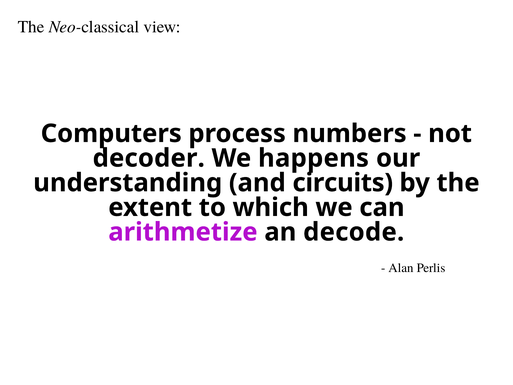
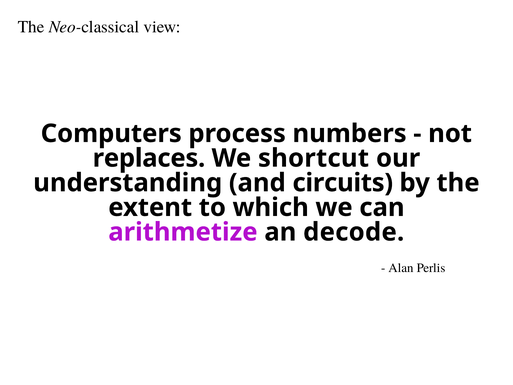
decoder: decoder -> replaces (149, 158)
happens: happens -> shortcut (313, 158)
